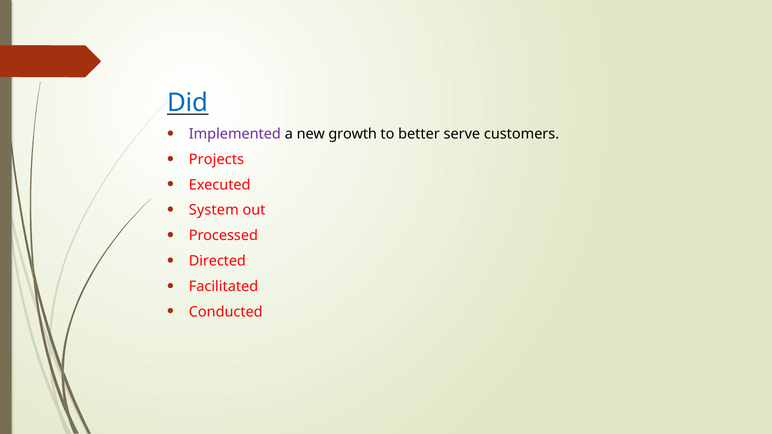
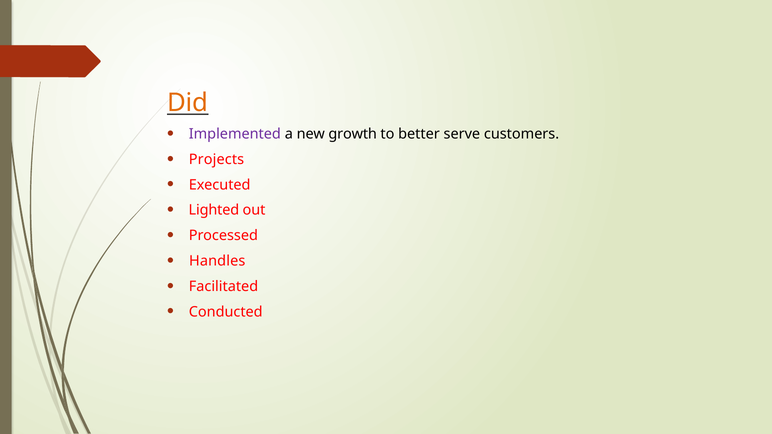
Did colour: blue -> orange (188, 103)
System: System -> Lighted (214, 210)
Directed: Directed -> Handles (217, 261)
